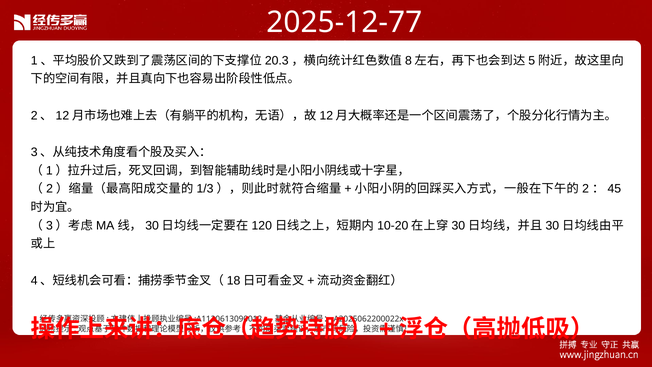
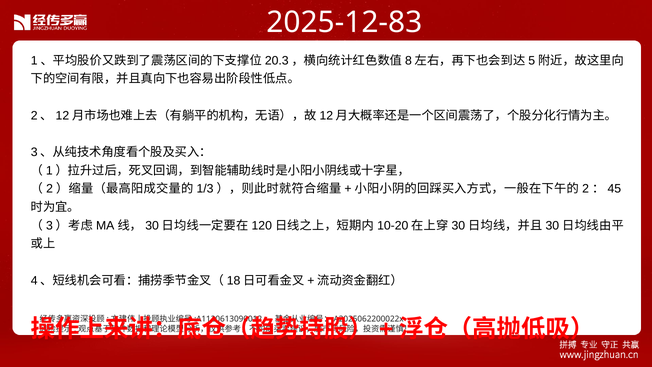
2025-12-77: 2025-12-77 -> 2025-12-83 (344, 22)
